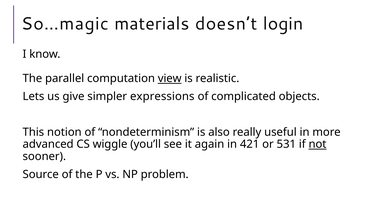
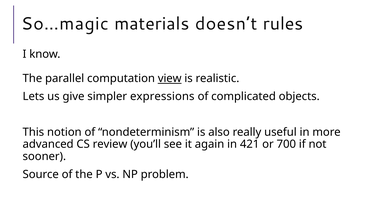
login: login -> rules (283, 24)
wiggle: wiggle -> review (110, 144)
531: 531 -> 700 (286, 144)
not underline: present -> none (317, 144)
